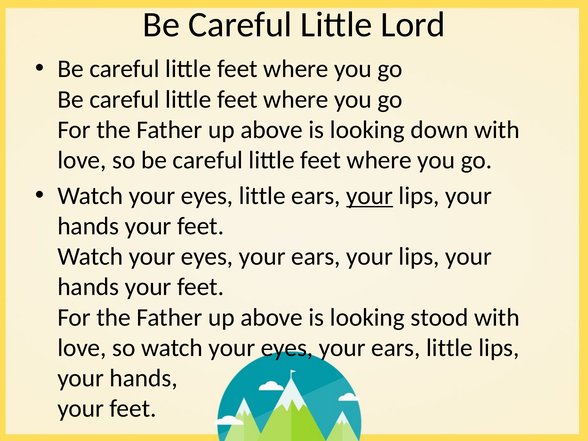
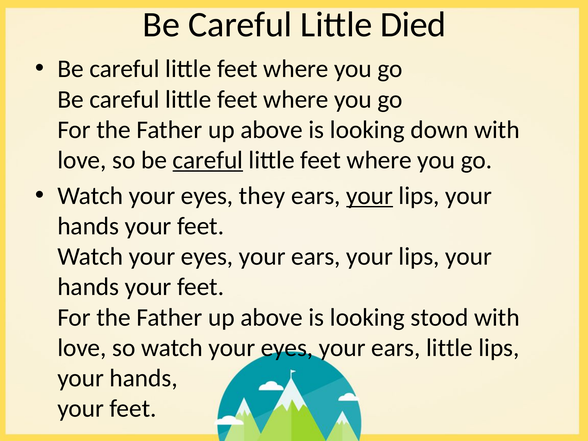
Lord: Lord -> Died (413, 25)
careful underline: none -> present (208, 160)
eyes little: little -> they (262, 196)
